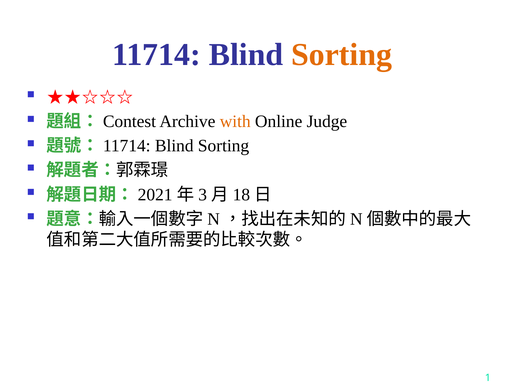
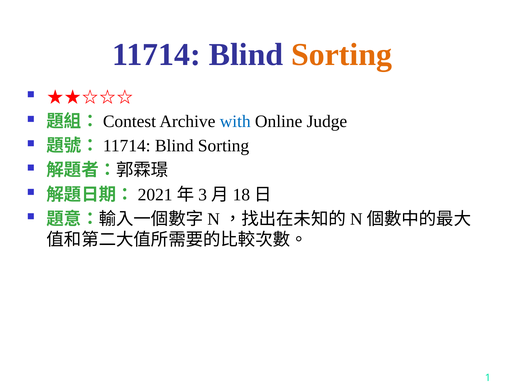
with colour: orange -> blue (235, 121)
